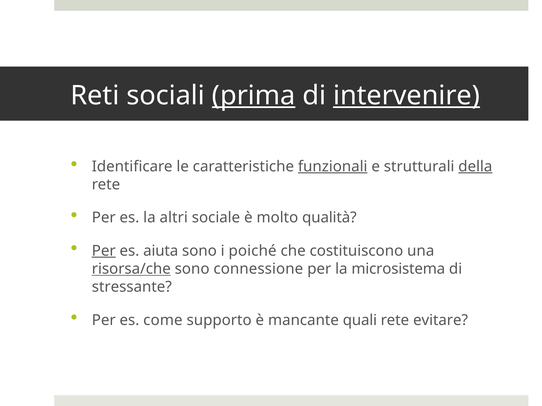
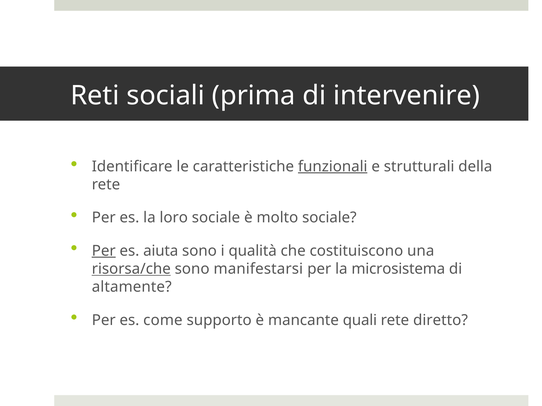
prima underline: present -> none (254, 96)
intervenire underline: present -> none (407, 96)
della underline: present -> none (475, 167)
altri: altri -> loro (174, 218)
molto qualità: qualità -> sociale (329, 218)
poiché: poiché -> qualità (253, 251)
connessione: connessione -> manifestarsi (258, 269)
stressante: stressante -> altamente (132, 287)
evitare: evitare -> diretto (441, 320)
